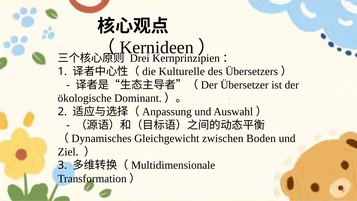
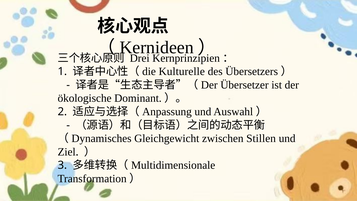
Boden: Boden -> Stillen (261, 138)
